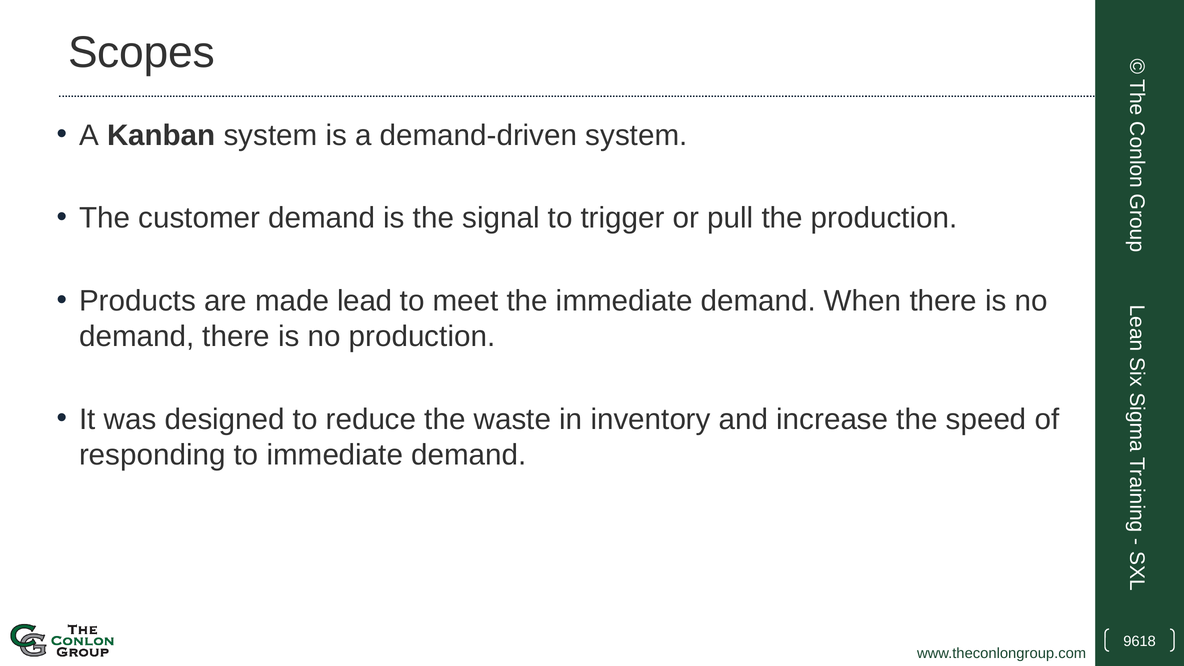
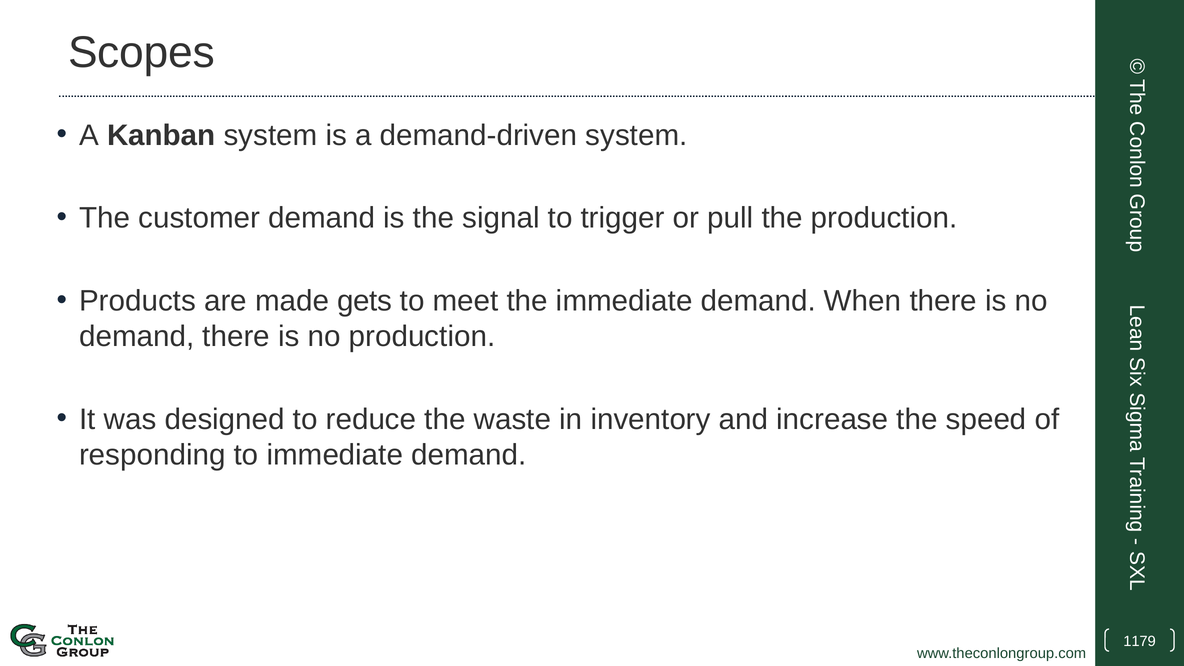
lead: lead -> gets (365, 301)
9618: 9618 -> 1179 (1140, 641)
